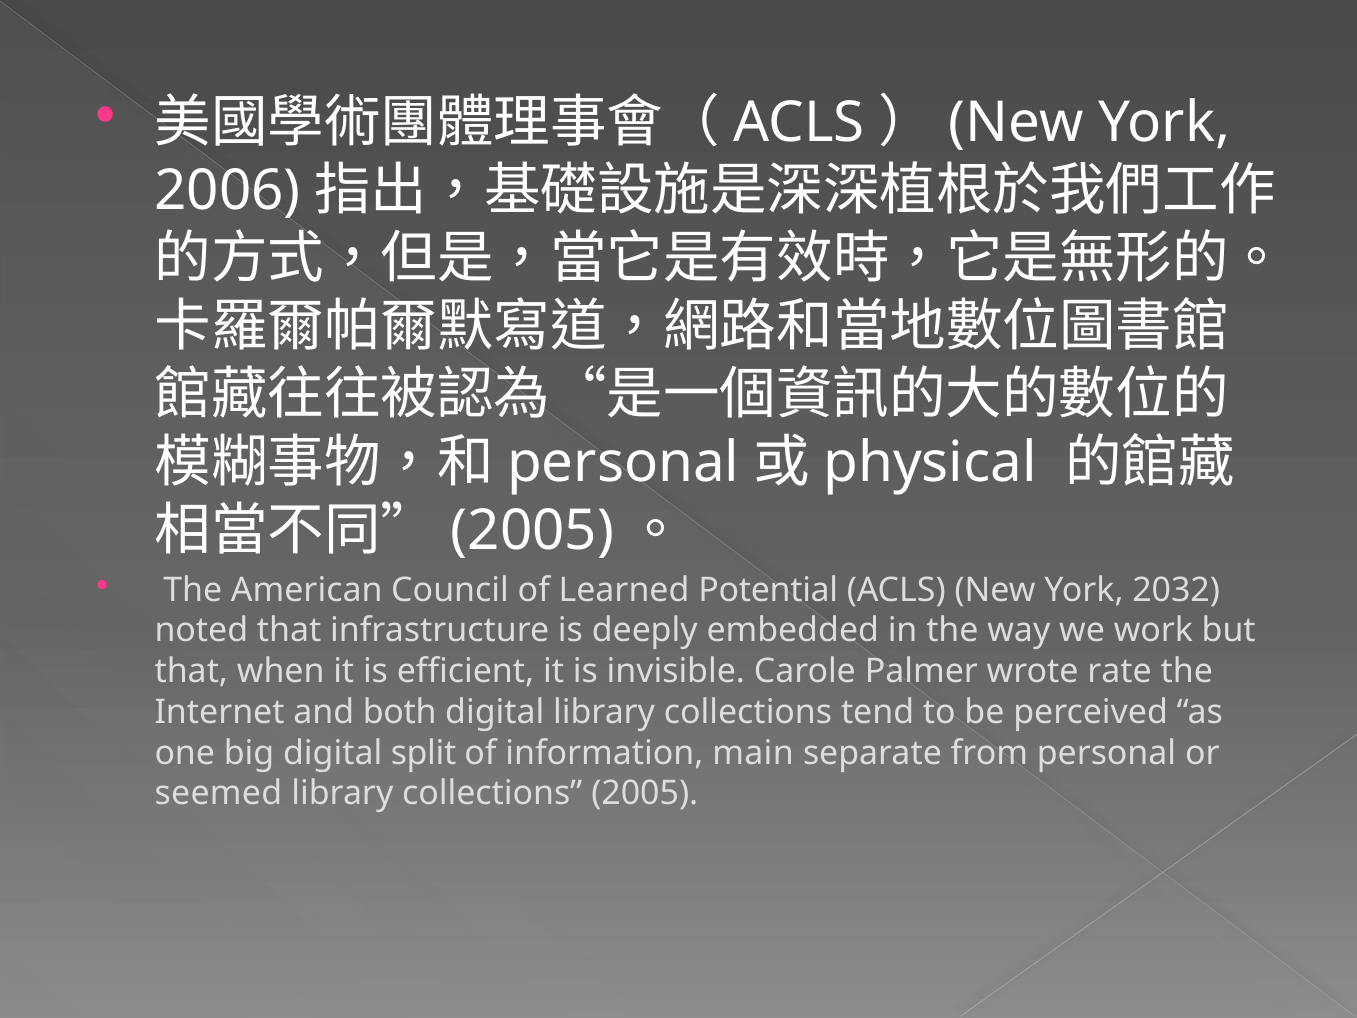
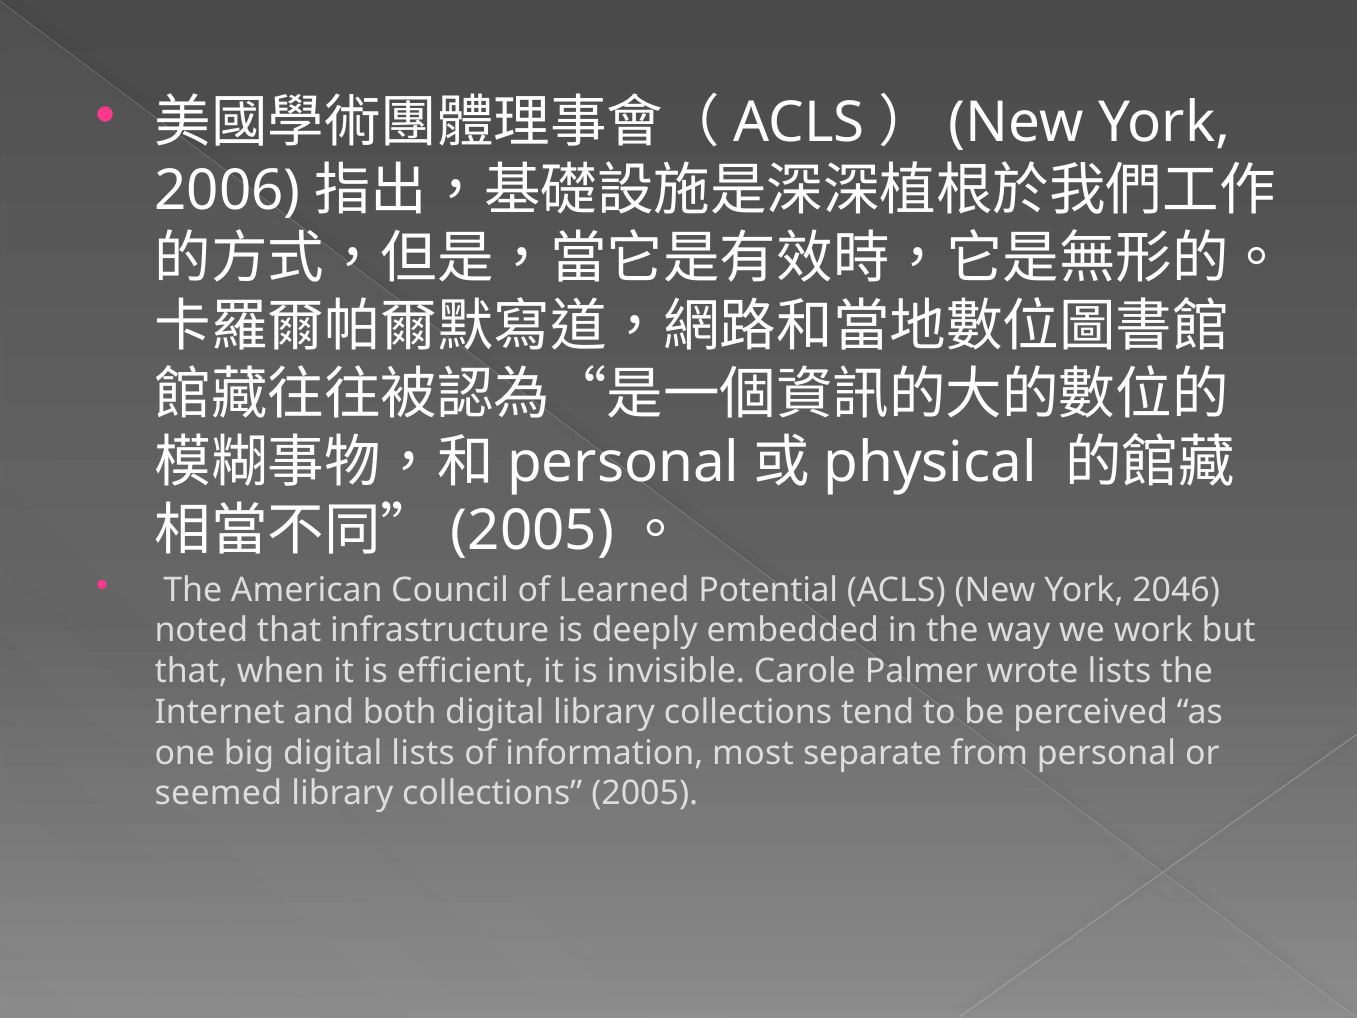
2032: 2032 -> 2046 (1176, 590)
wrote rate: rate -> lists (1119, 671)
digital split: split -> lists (423, 753)
main: main -> most (753, 753)
